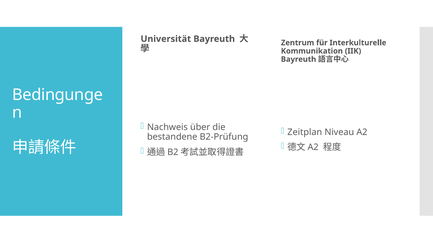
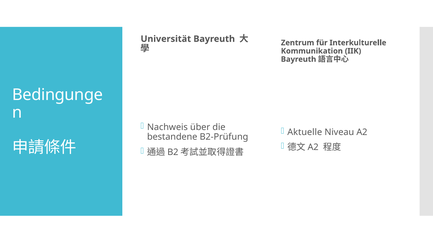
Zeitplan: Zeitplan -> Aktuelle (305, 132)
